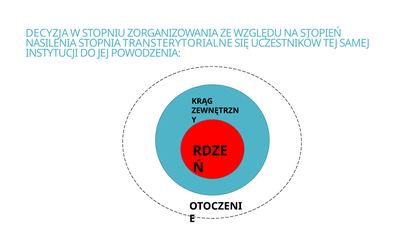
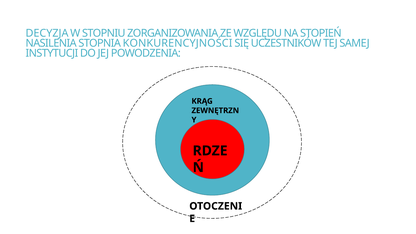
TRANSTERYTORIALNE: TRANSTERYTORIALNE -> KONKURENCYJNOŚCI (178, 43)
